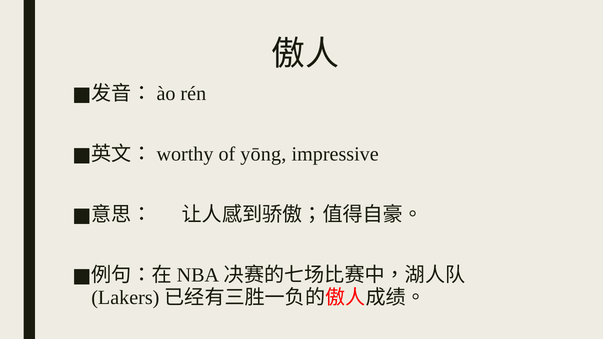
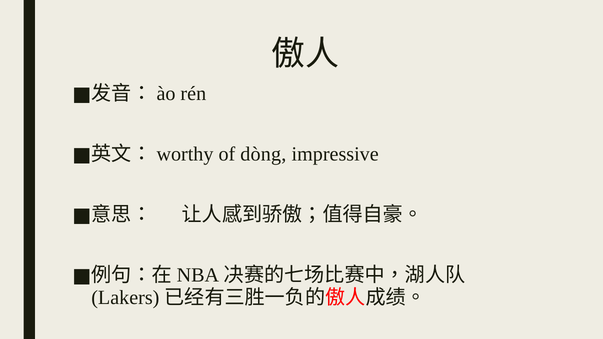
yōng: yōng -> dòng (263, 154)
